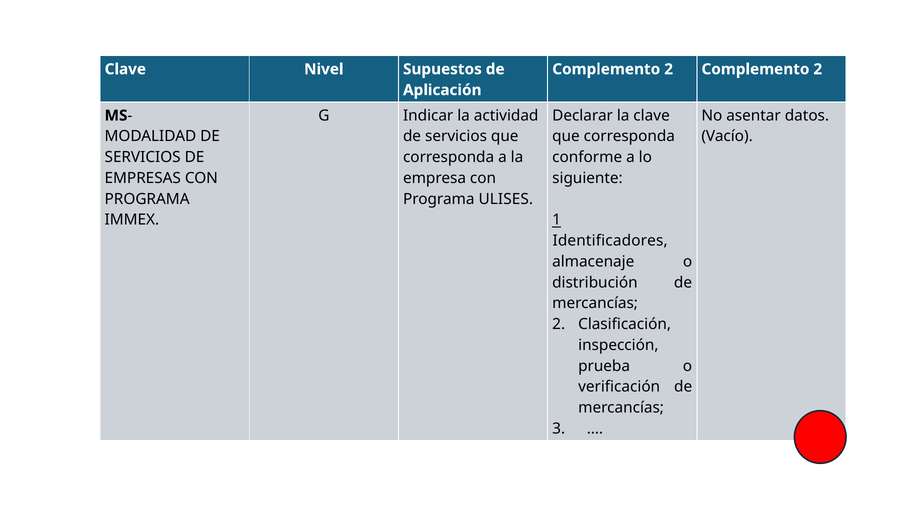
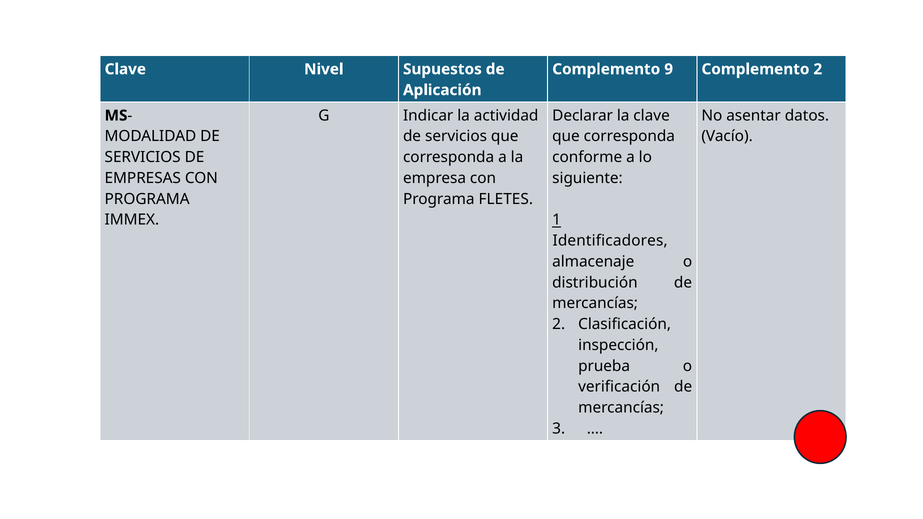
2: 2 -> 9 (669, 69)
ULISES: ULISES -> FLETES (506, 199)
